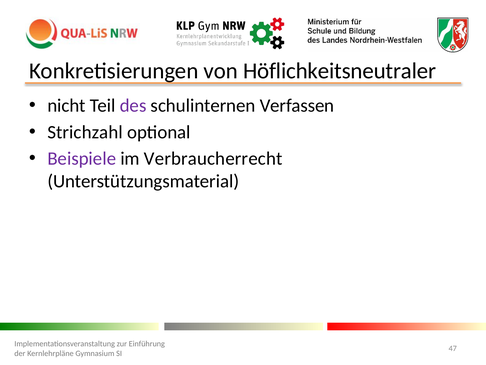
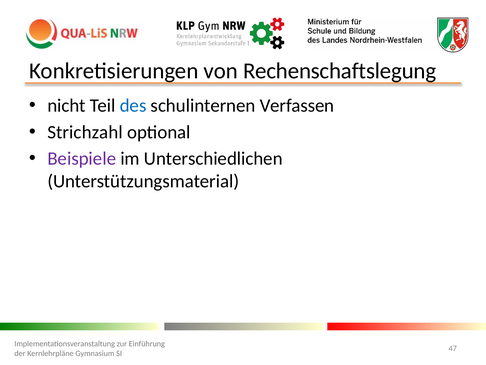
Höflichkeitsneutraler: Höflichkeitsneutraler -> Rechenschaftslegung (340, 71)
des colour: purple -> blue (133, 105)
Verbraucherrecht: Verbraucherrecht -> Unterschiedlichen (213, 158)
